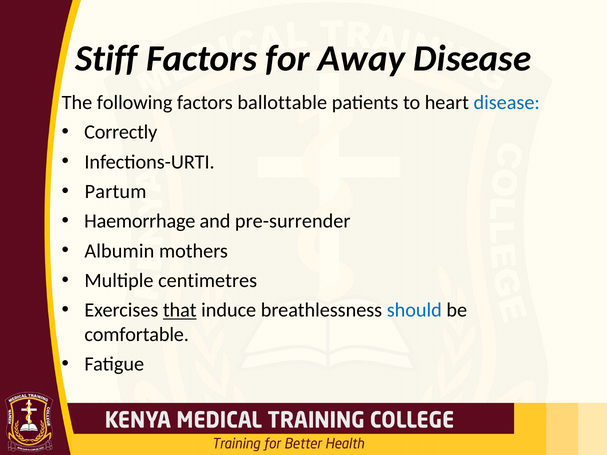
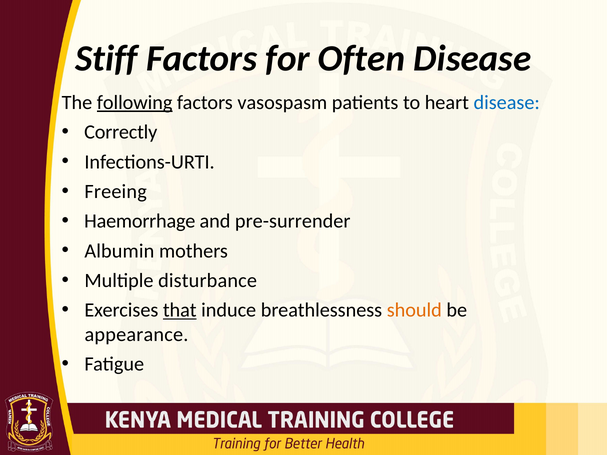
Away: Away -> Often (362, 59)
following underline: none -> present (135, 103)
ballottable: ballottable -> vasospasm (282, 103)
Partum: Partum -> Freeing (116, 192)
centimetres: centimetres -> disturbance (208, 281)
should colour: blue -> orange (414, 310)
comfortable: comfortable -> appearance (136, 335)
